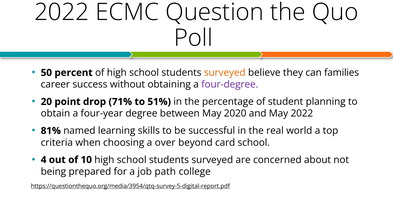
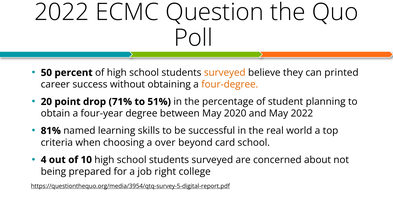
families: families -> printed (341, 73)
four-degree colour: purple -> orange (230, 85)
path: path -> right (165, 172)
